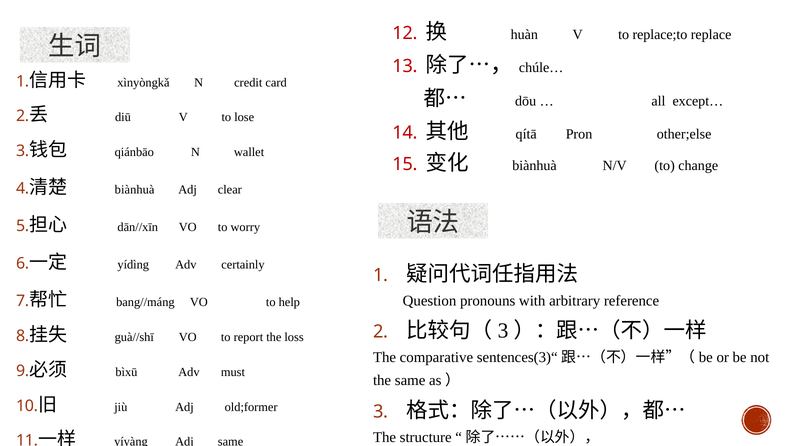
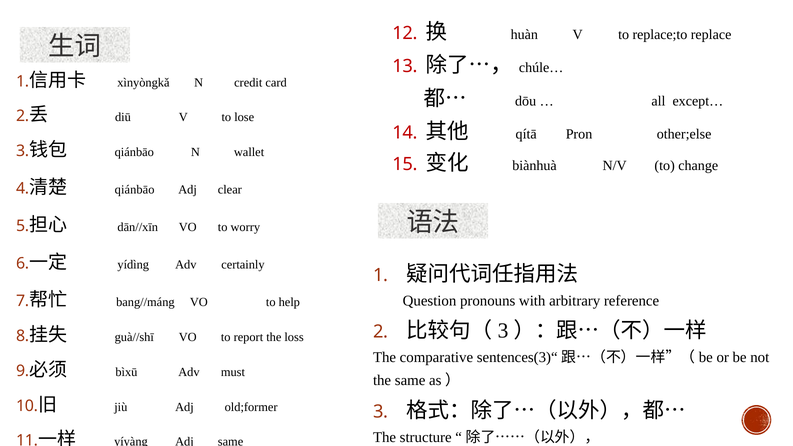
biànhuà: biànhuà -> qiánbāo (135, 190)
